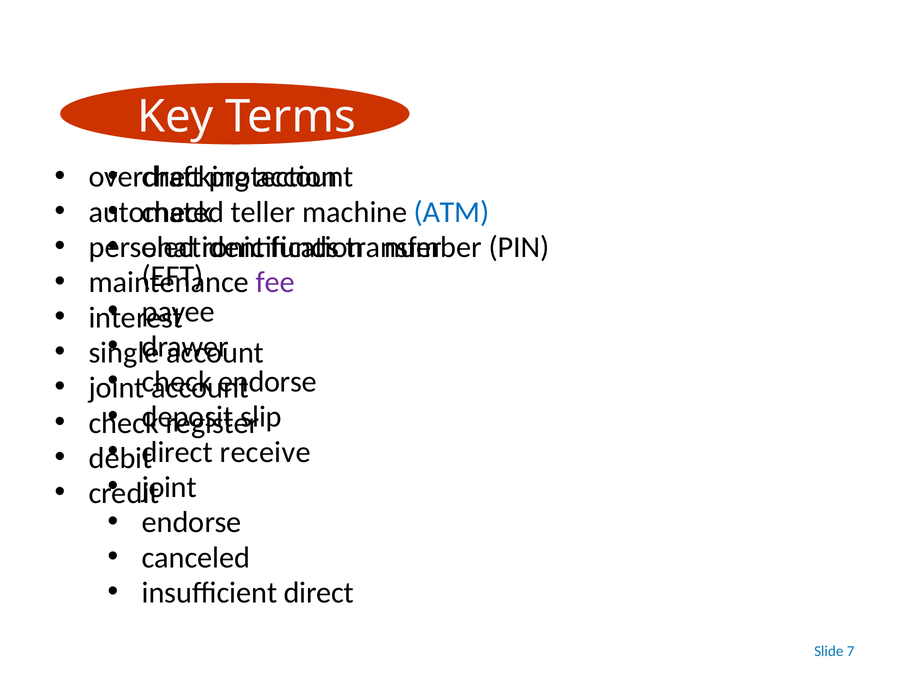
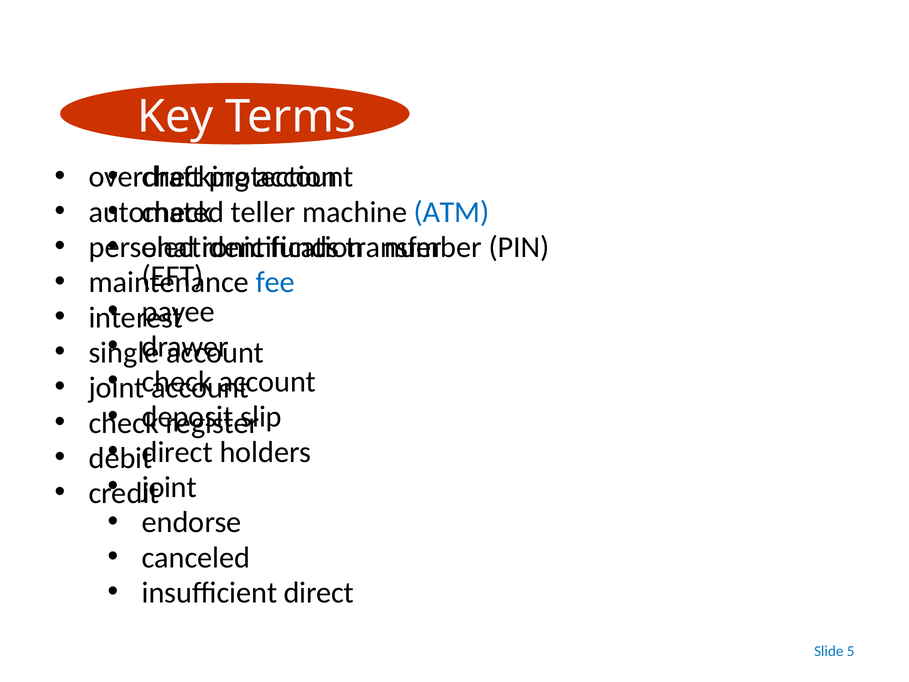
fee colour: purple -> blue (275, 282)
endorse: endorse -> account (267, 382)
receive: receive -> holders (265, 452)
7: 7 -> 5 (851, 651)
